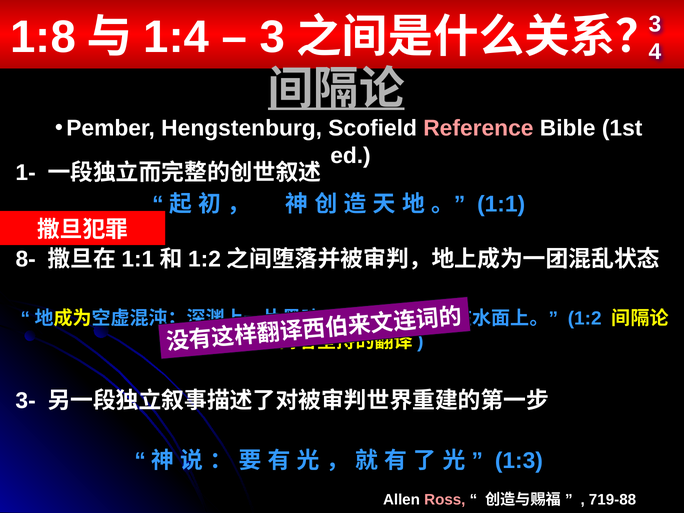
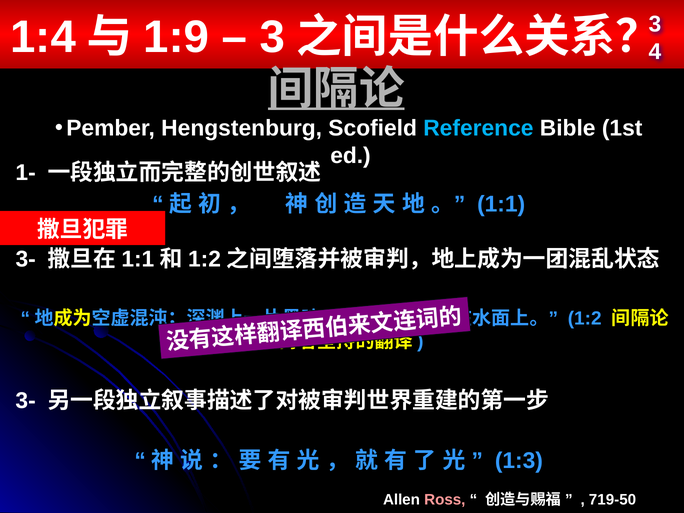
1:8: 1:8 -> 1:4 (43, 37)
1:4: 1:4 -> 1:9 (176, 37)
Reference colour: pink -> light blue (478, 128)
8-: 8- -> 3- (26, 259)
719-88: 719-88 -> 719-50 (613, 500)
